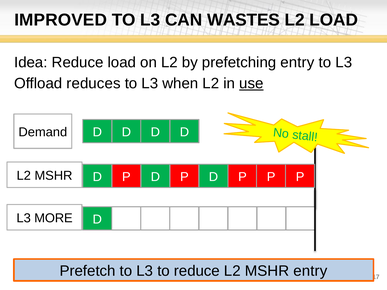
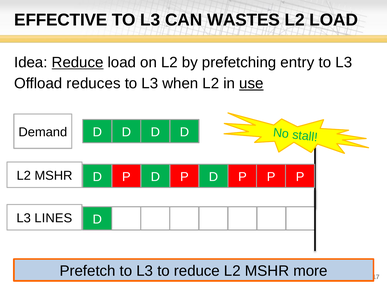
IMPROVED: IMPROVED -> EFFECTIVE (61, 20)
Reduce underline: none -> present (78, 62)
MORE: MORE -> LINES (53, 218)
MSHR entry: entry -> more (310, 271)
